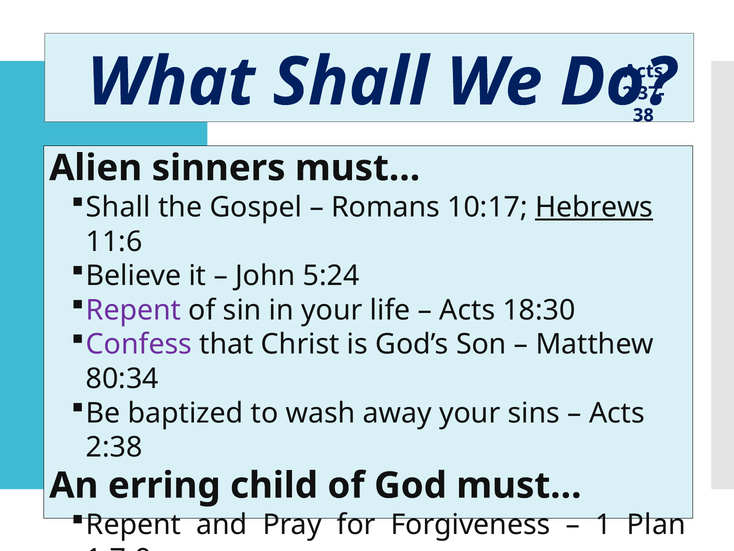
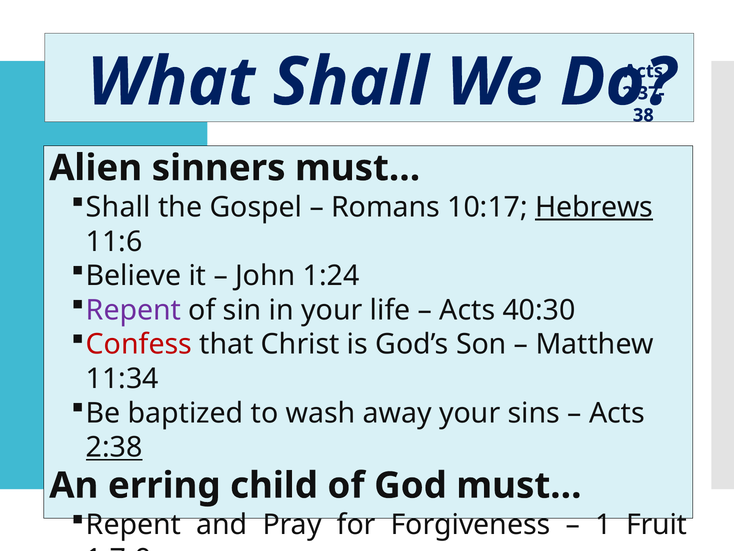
5:24: 5:24 -> 1:24 (331, 276)
18:30: 18:30 -> 40:30 (539, 310)
Confess colour: purple -> red (139, 344)
80:34: 80:34 -> 11:34 (122, 378)
2:38 underline: none -> present (114, 447)
Plan: Plan -> Fruit (657, 524)
